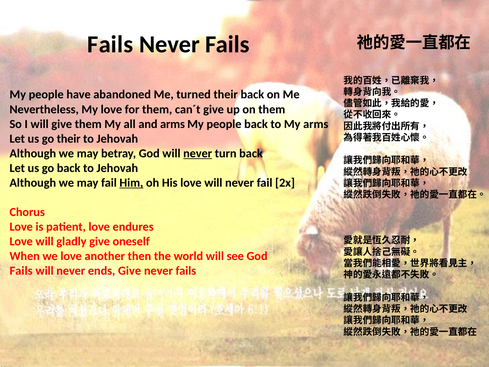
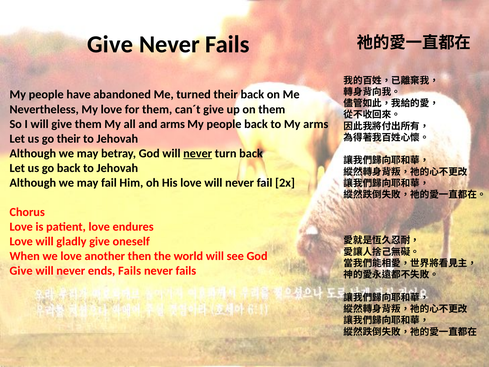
Fails: Fails -> Give (110, 44)
Him underline: present -> none (131, 183)
Fails: Fails -> Give (21, 271)
ends Give: Give -> Fails (130, 271)
